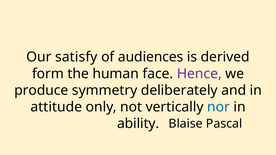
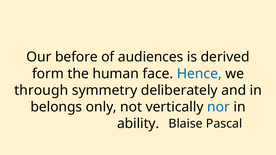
satisfy: satisfy -> before (76, 57)
Hence colour: purple -> blue (199, 74)
produce: produce -> through (41, 90)
attitude: attitude -> belongs (56, 107)
